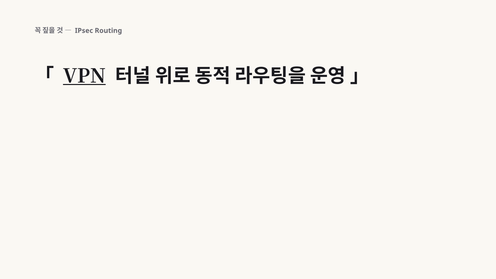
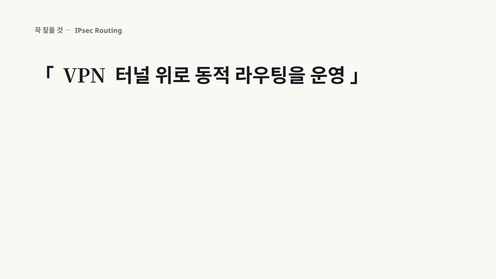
VPN underline: present -> none (84, 76)
